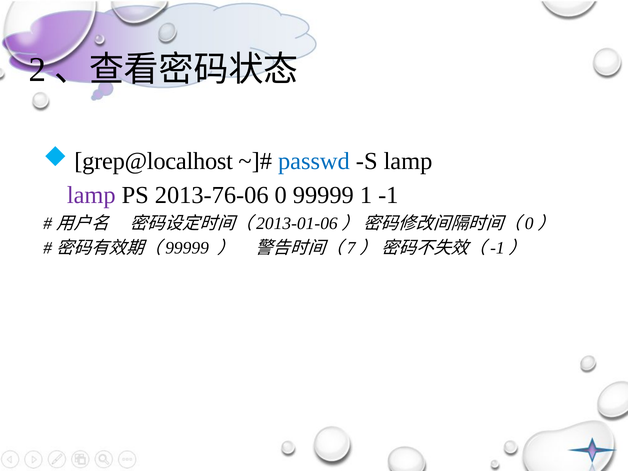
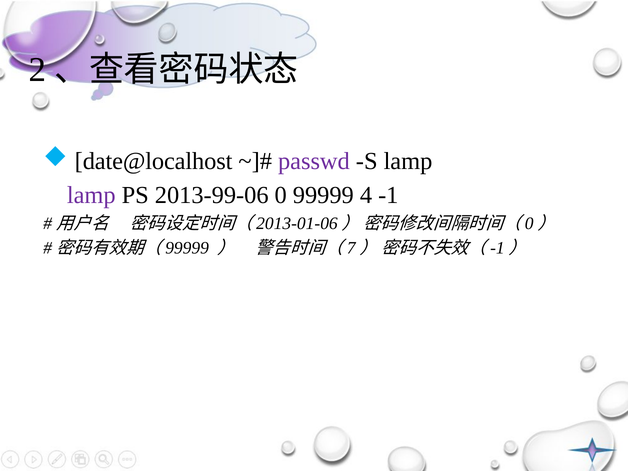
grep@localhost: grep@localhost -> date@localhost (154, 161)
passwd colour: blue -> purple (314, 161)
2013-76-06: 2013-76-06 -> 2013-99-06 (212, 195)
1: 1 -> 4 (366, 195)
